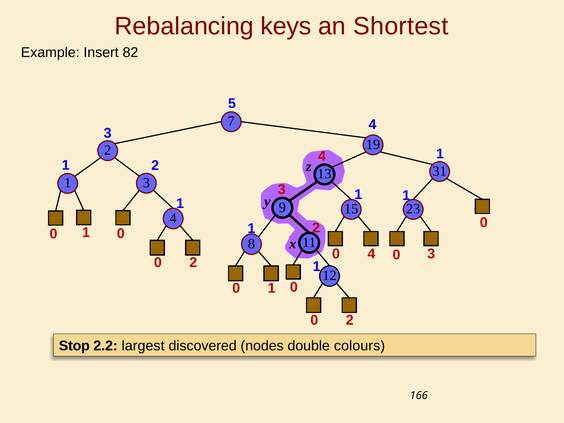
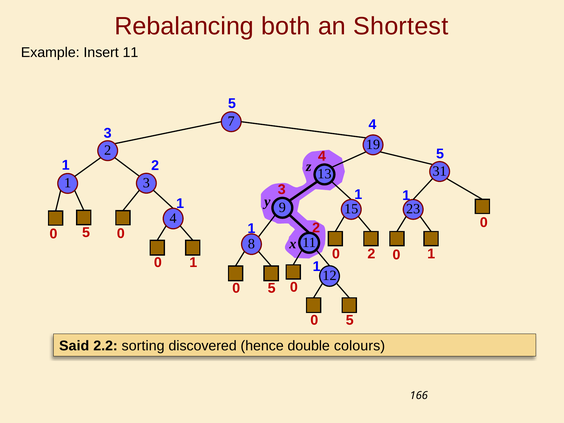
keys: keys -> both (286, 26)
Insert 82: 82 -> 11 (130, 52)
1: 1 -> 5 (440, 154)
1: 1 -> 5 (86, 233)
4: 4 -> 2 (371, 254)
3: 3 -> 1 (431, 254)
2: 2 -> 1 (193, 263)
1: 1 -> 5 (272, 288)
2: 2 -> 5 (350, 320)
Stop: Stop -> Said (74, 346)
largest: largest -> sorting (143, 346)
nodes: nodes -> hence (262, 346)
